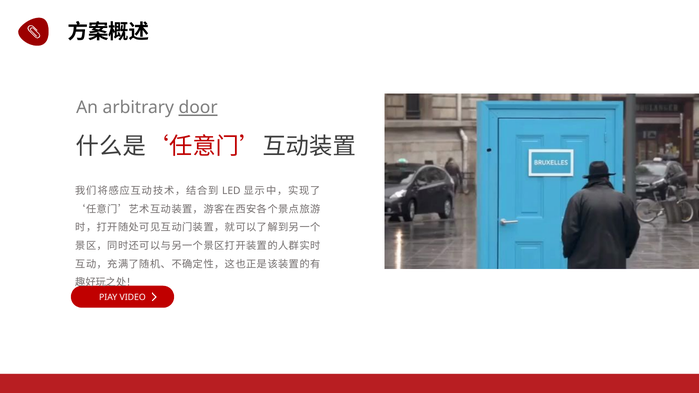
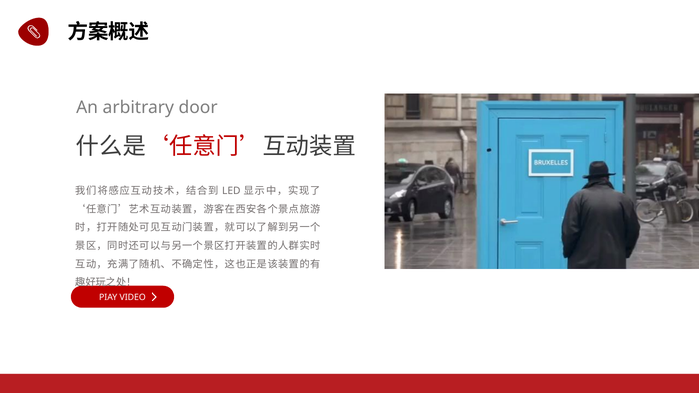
door underline: present -> none (198, 108)
